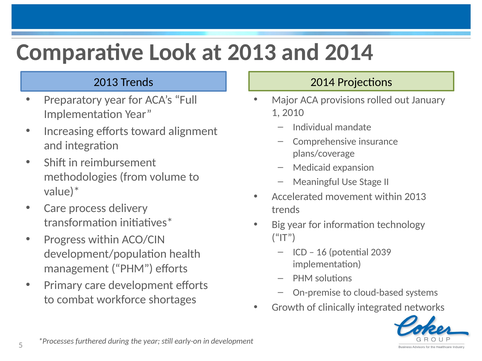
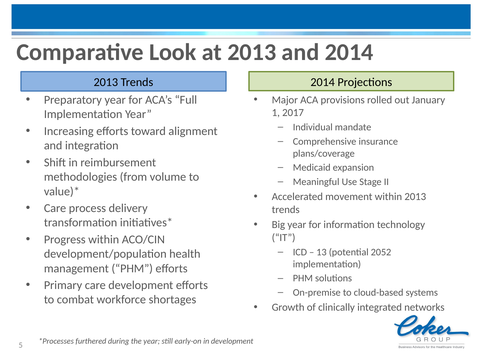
2010: 2010 -> 2017 (293, 113)
16: 16 -> 13 (322, 252)
2039: 2039 -> 2052 (381, 252)
